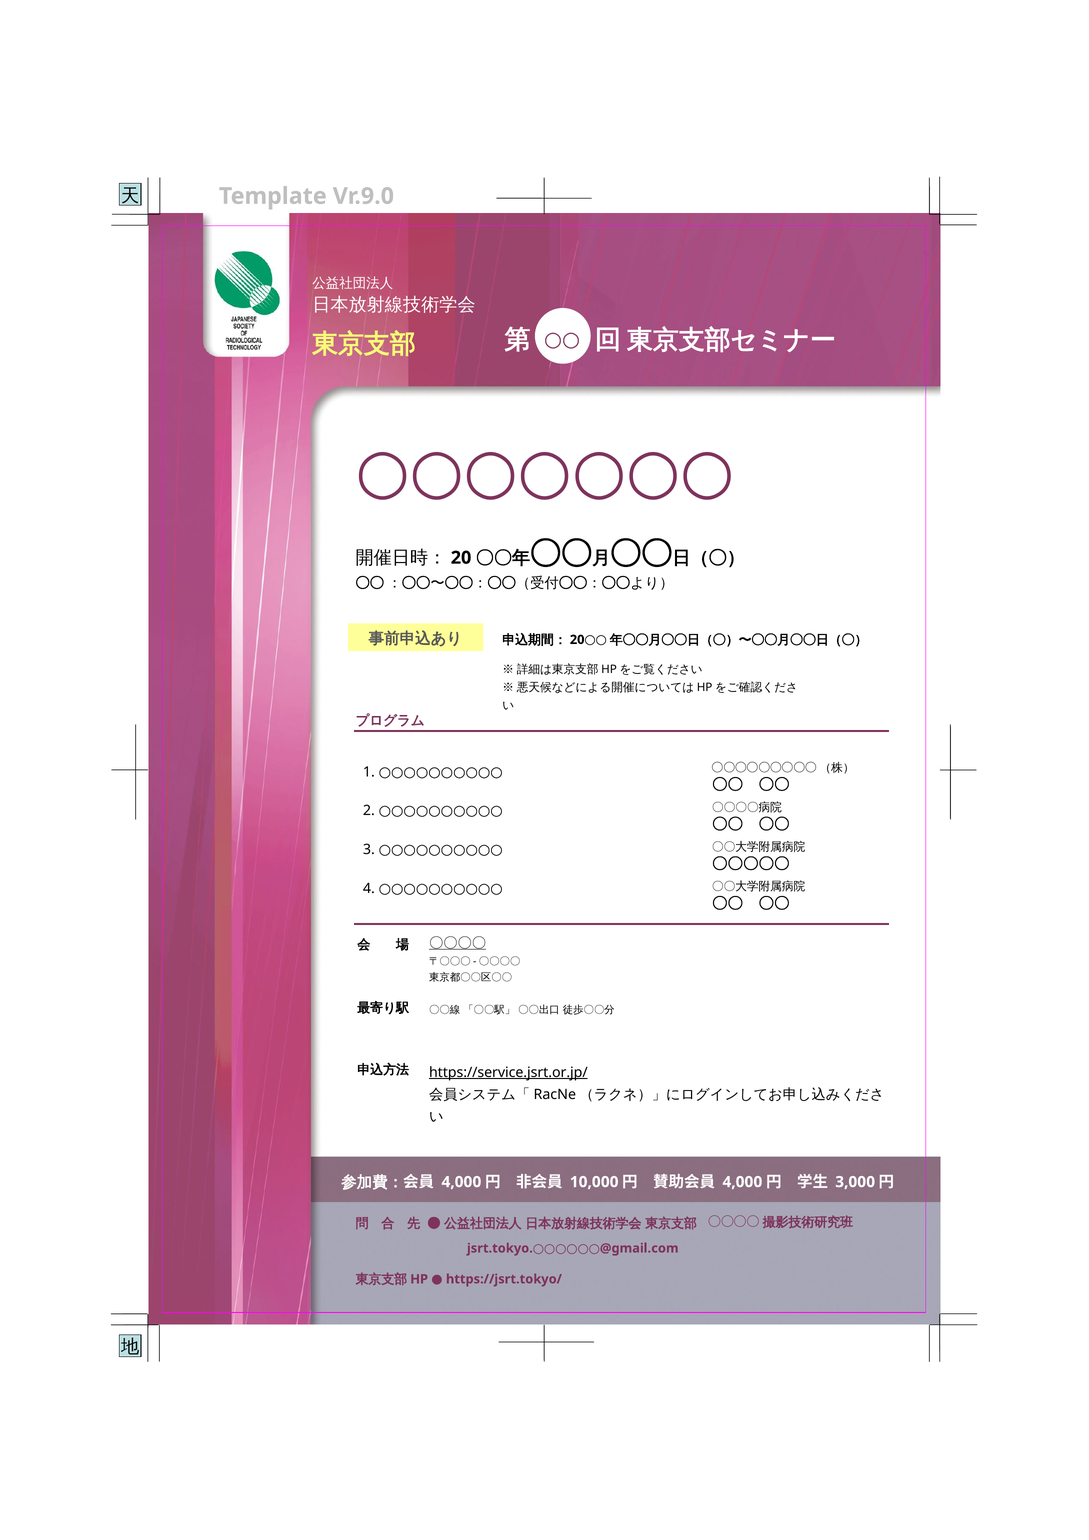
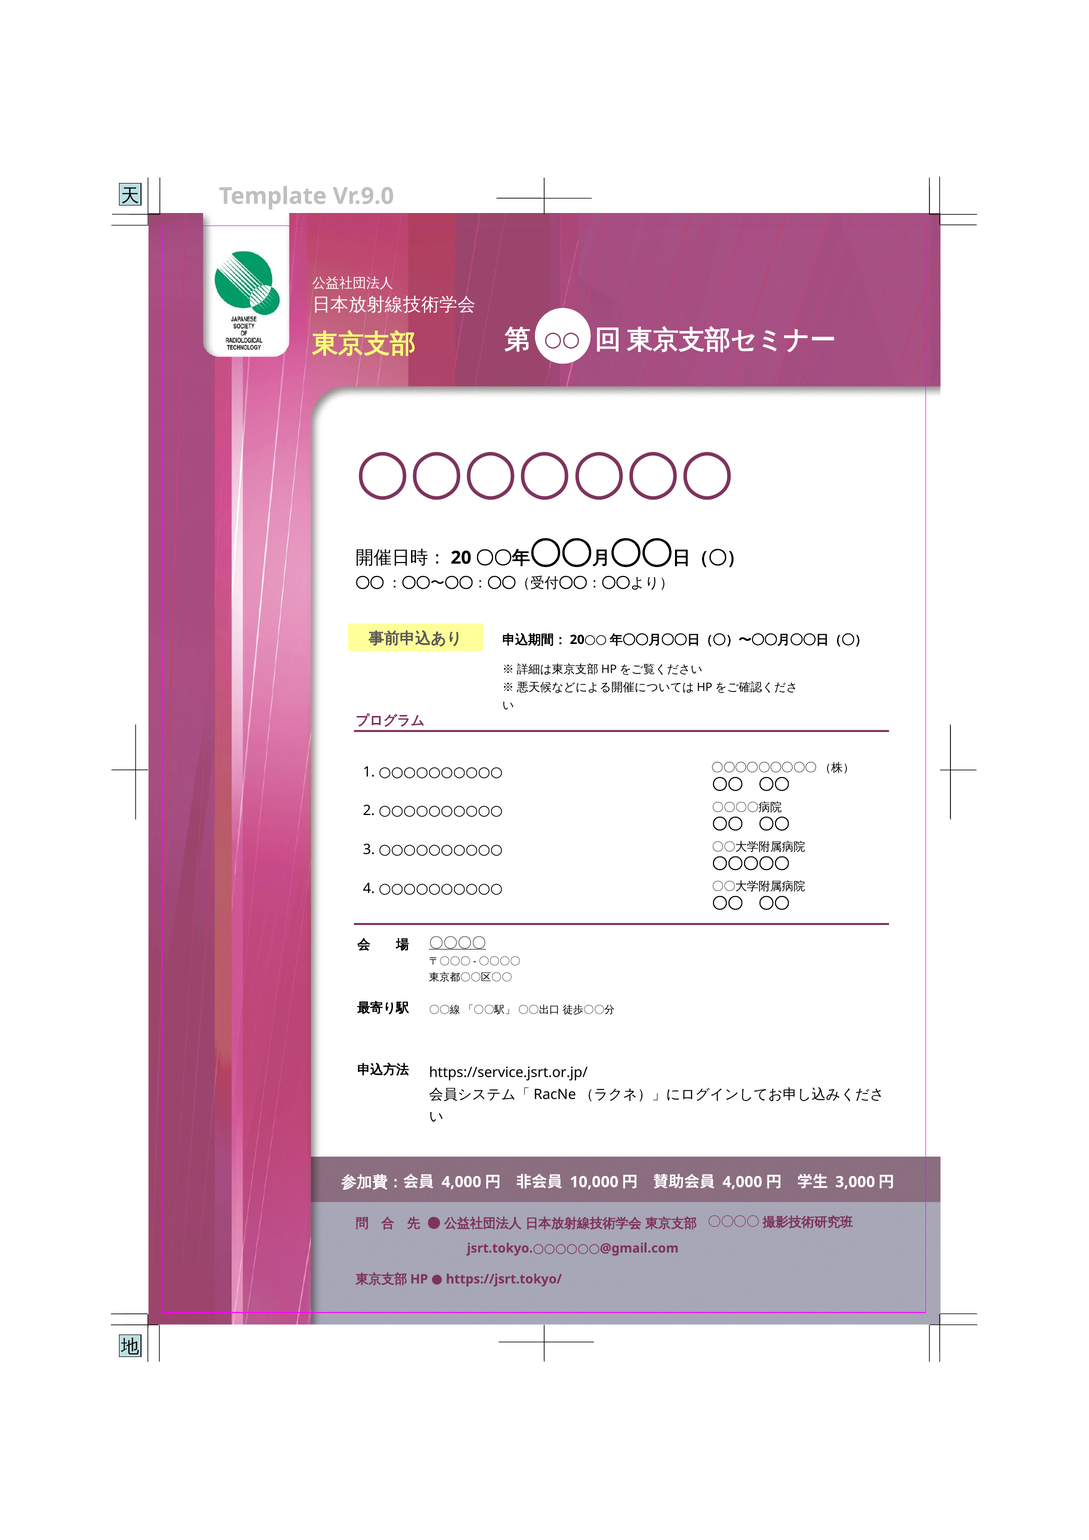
https://service.jsrt.or.jp/ underline: present -> none (508, 1072)
